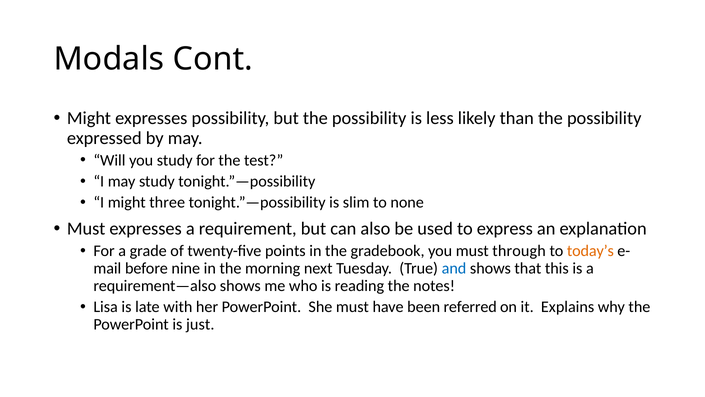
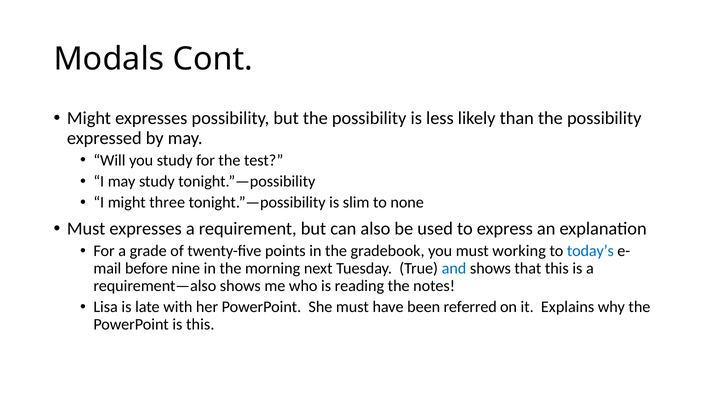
through: through -> working (519, 251)
today’s colour: orange -> blue (590, 251)
is just: just -> this (200, 324)
